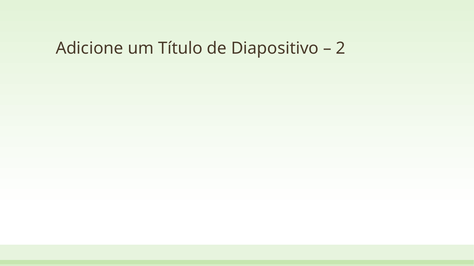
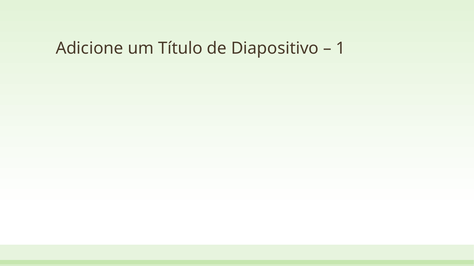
2: 2 -> 1 (341, 48)
